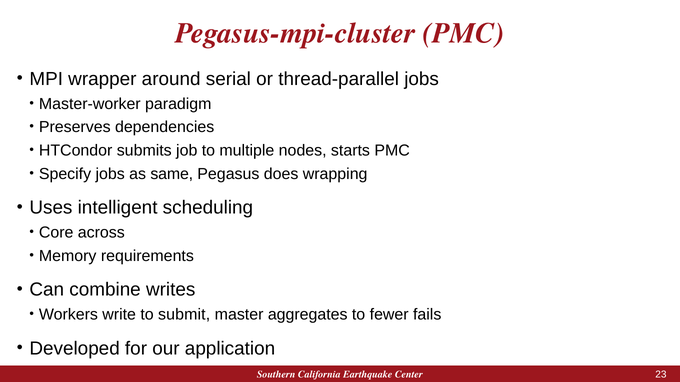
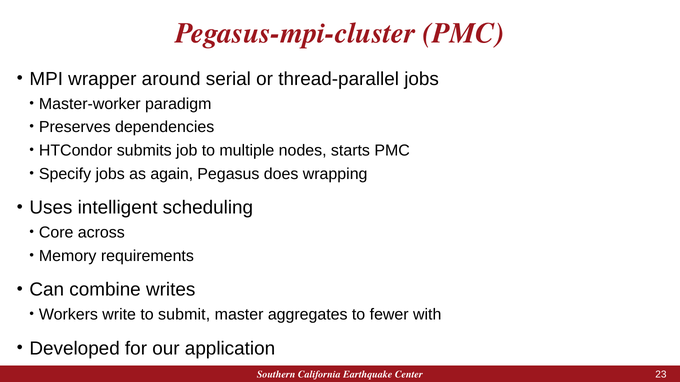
same: same -> again (172, 174)
fails: fails -> with (427, 315)
